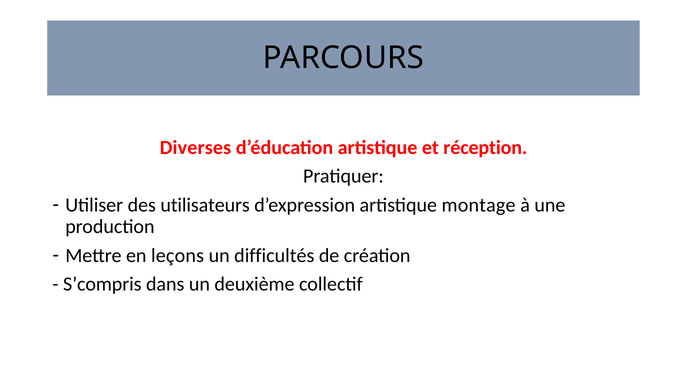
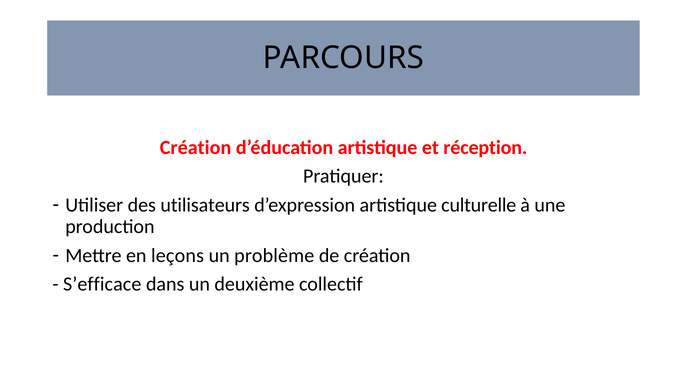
Diverses: Diverses -> Création (196, 147)
montage: montage -> culturelle (479, 205)
difficultés: difficultés -> problème (274, 255)
S’compris: S’compris -> S’efficace (102, 284)
